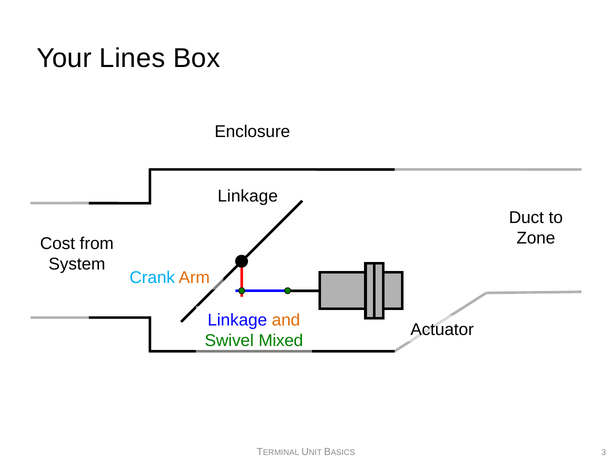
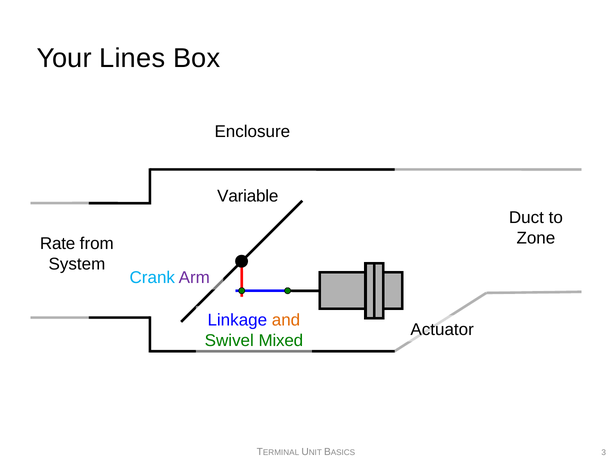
Linkage: Linkage -> Variable (248, 196)
Cost: Cost -> Rate (58, 244)
Arm colour: orange -> purple (194, 278)
